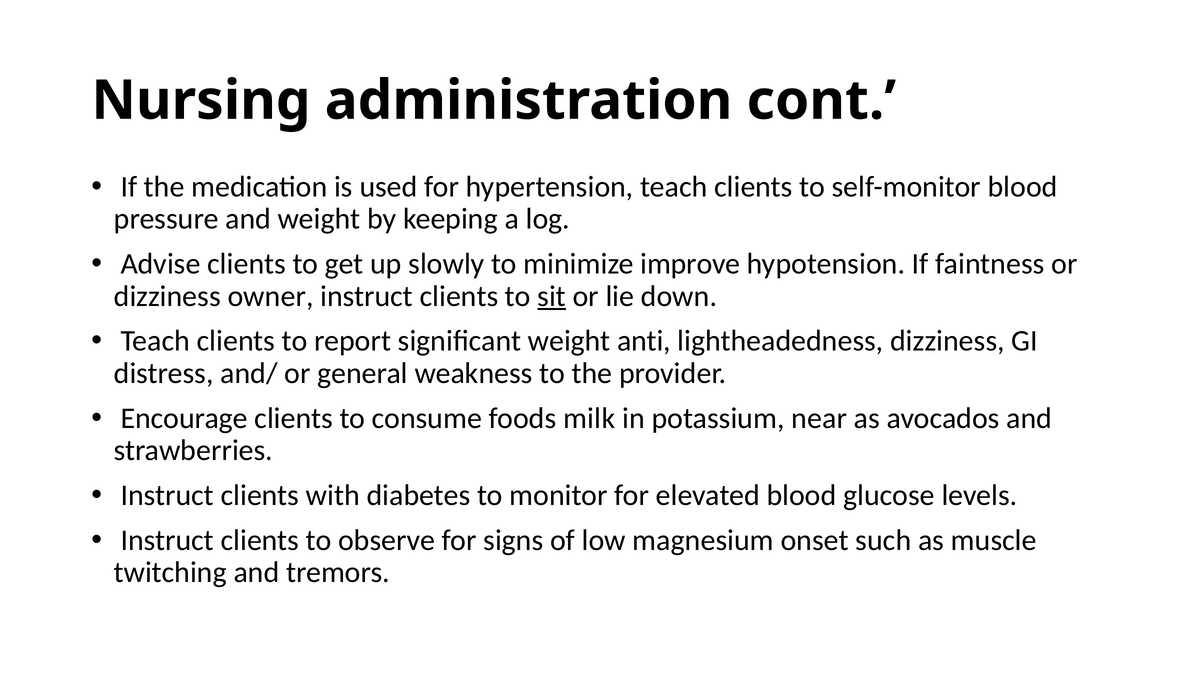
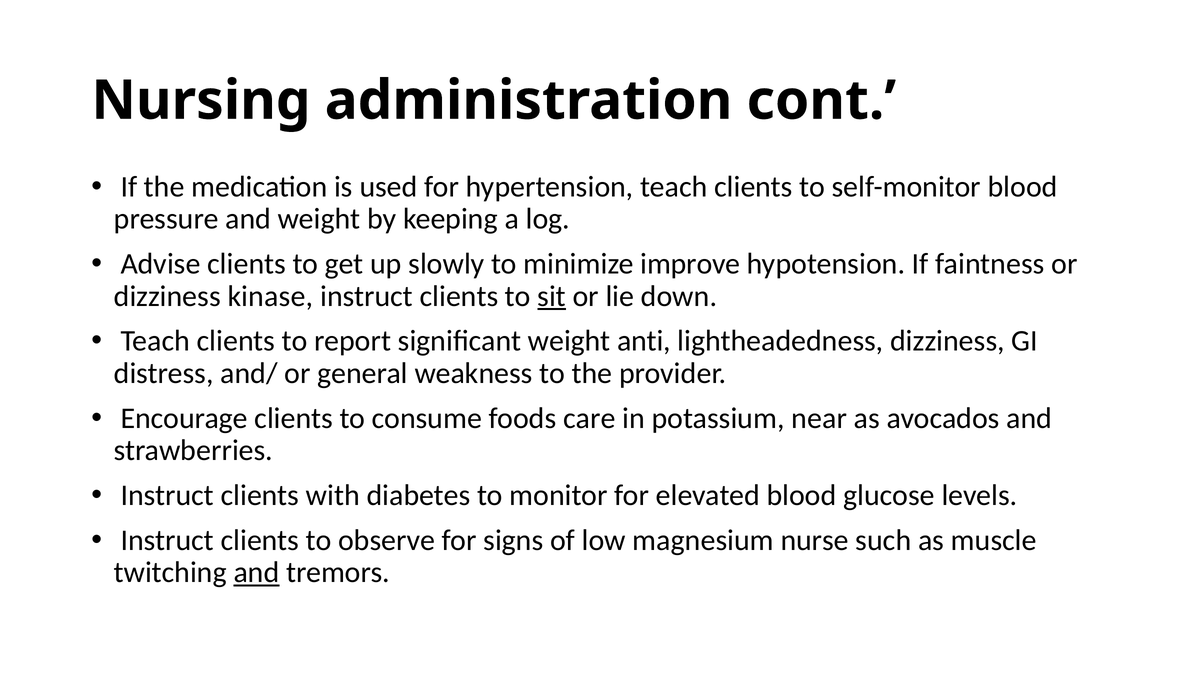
owner: owner -> kinase (270, 296)
milk: milk -> care (589, 418)
onset: onset -> nurse (815, 540)
and underline: none -> present (256, 572)
